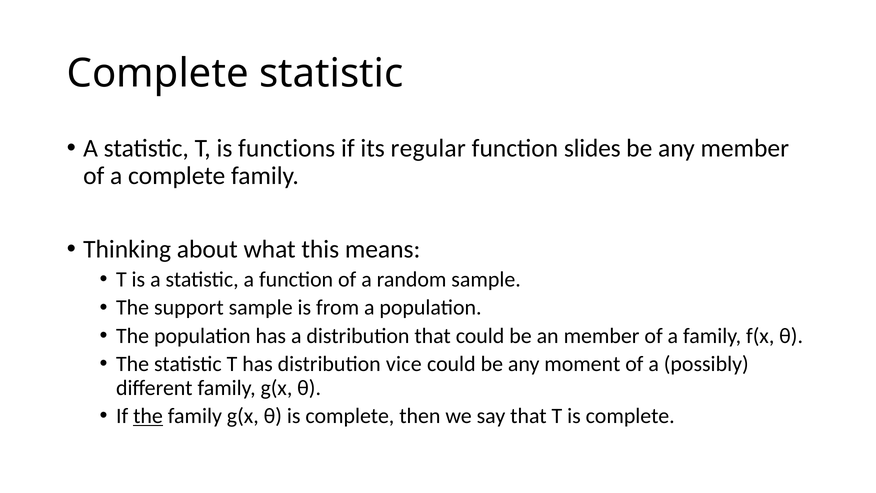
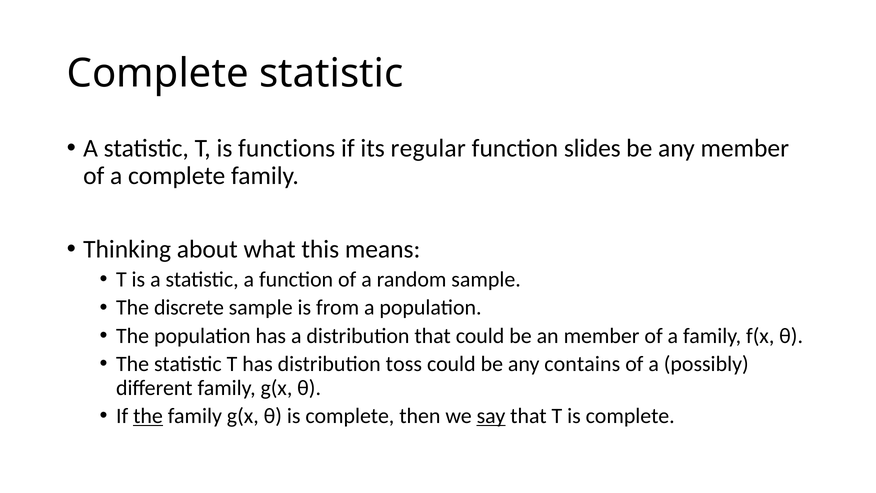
support: support -> discrete (189, 308)
vice: vice -> toss (404, 364)
moment: moment -> contains (582, 364)
say underline: none -> present (491, 416)
